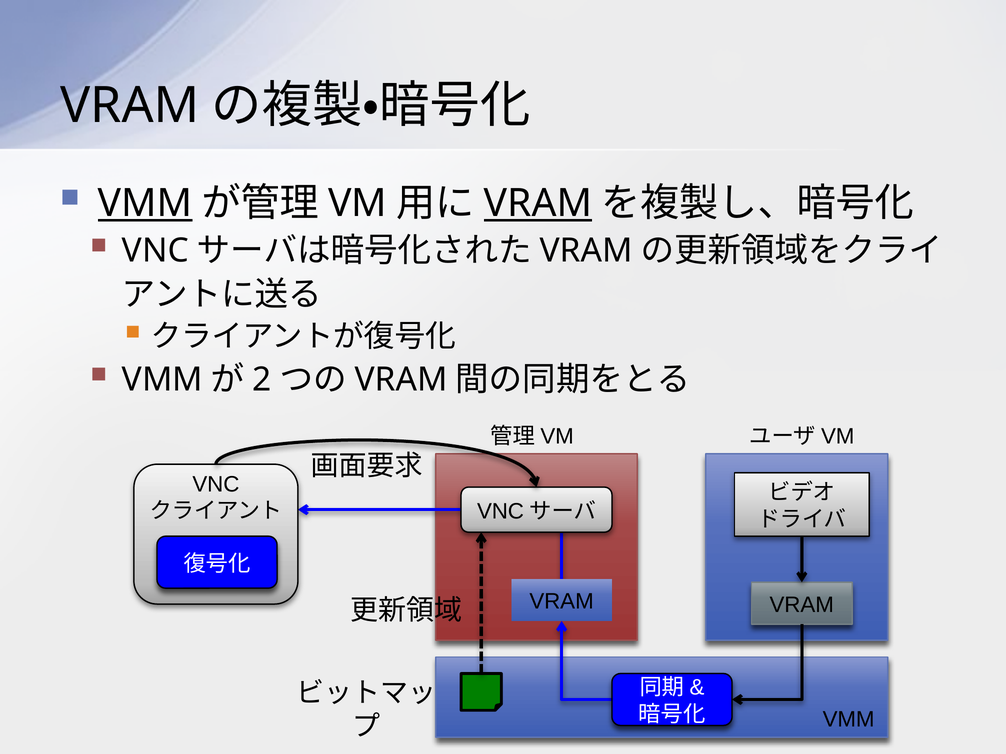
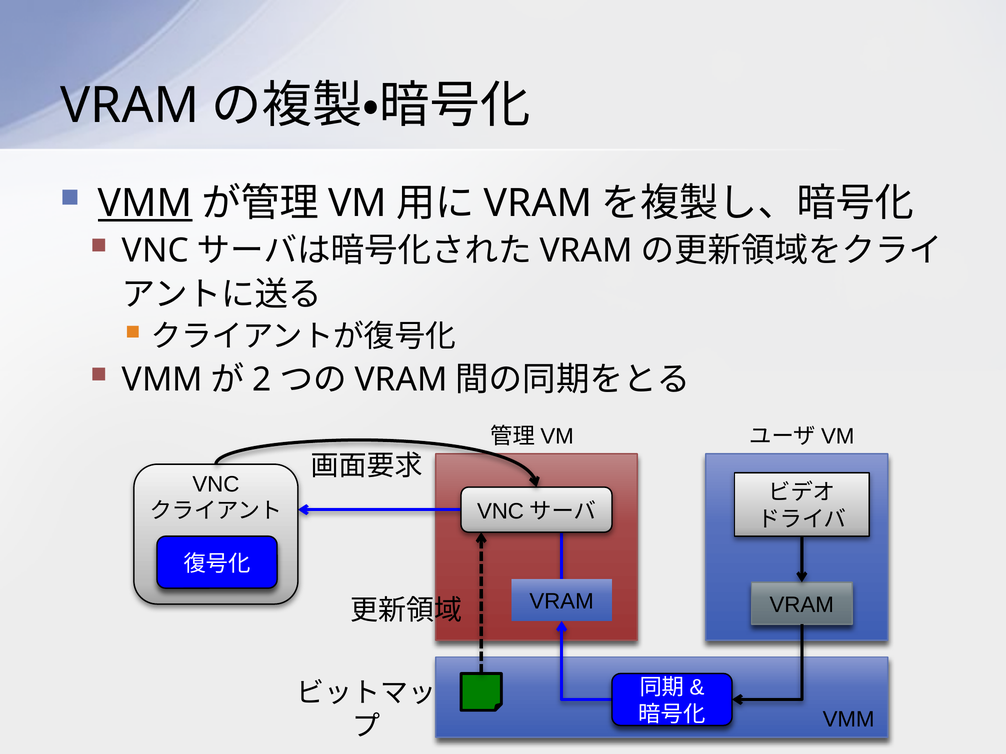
VRAM underline: present -> none (538, 203)
